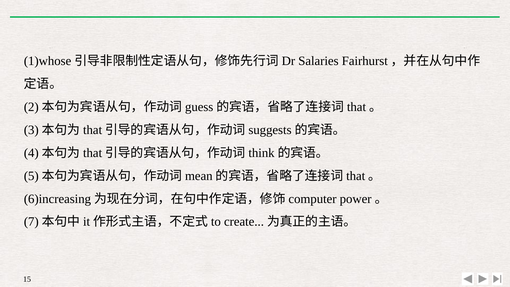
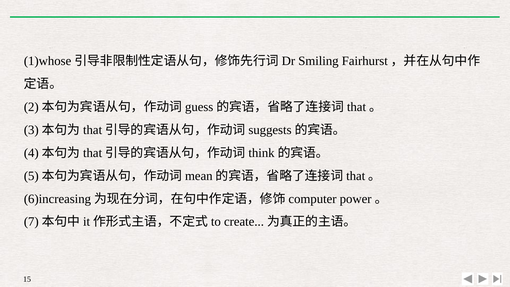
Salaries: Salaries -> Smiling (318, 61)
